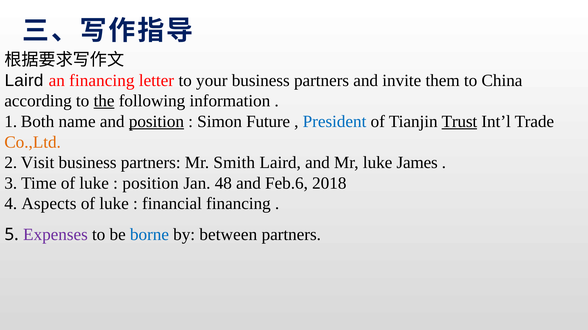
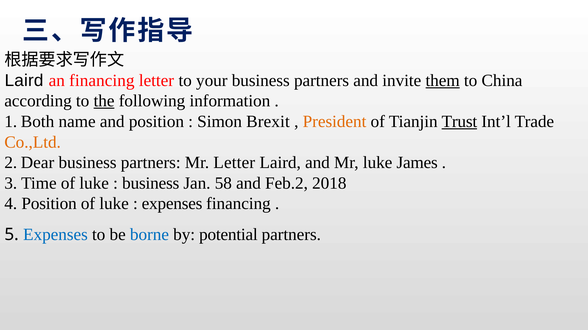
them underline: none -> present (443, 81)
position underline: present -> none (156, 122)
Future: Future -> Brexit (268, 122)
President colour: blue -> orange (335, 122)
Visit: Visit -> Dear (38, 163)
Mr Smith: Smith -> Letter (234, 163)
position: position -> business (151, 184)
48: 48 -> 58 (223, 184)
Feb.6: Feb.6 -> Feb.2 (287, 184)
4 Aspects: Aspects -> Position (49, 204)
financial: financial -> expenses (172, 204)
Expenses colour: purple -> blue (55, 235)
between: between -> potential (228, 235)
